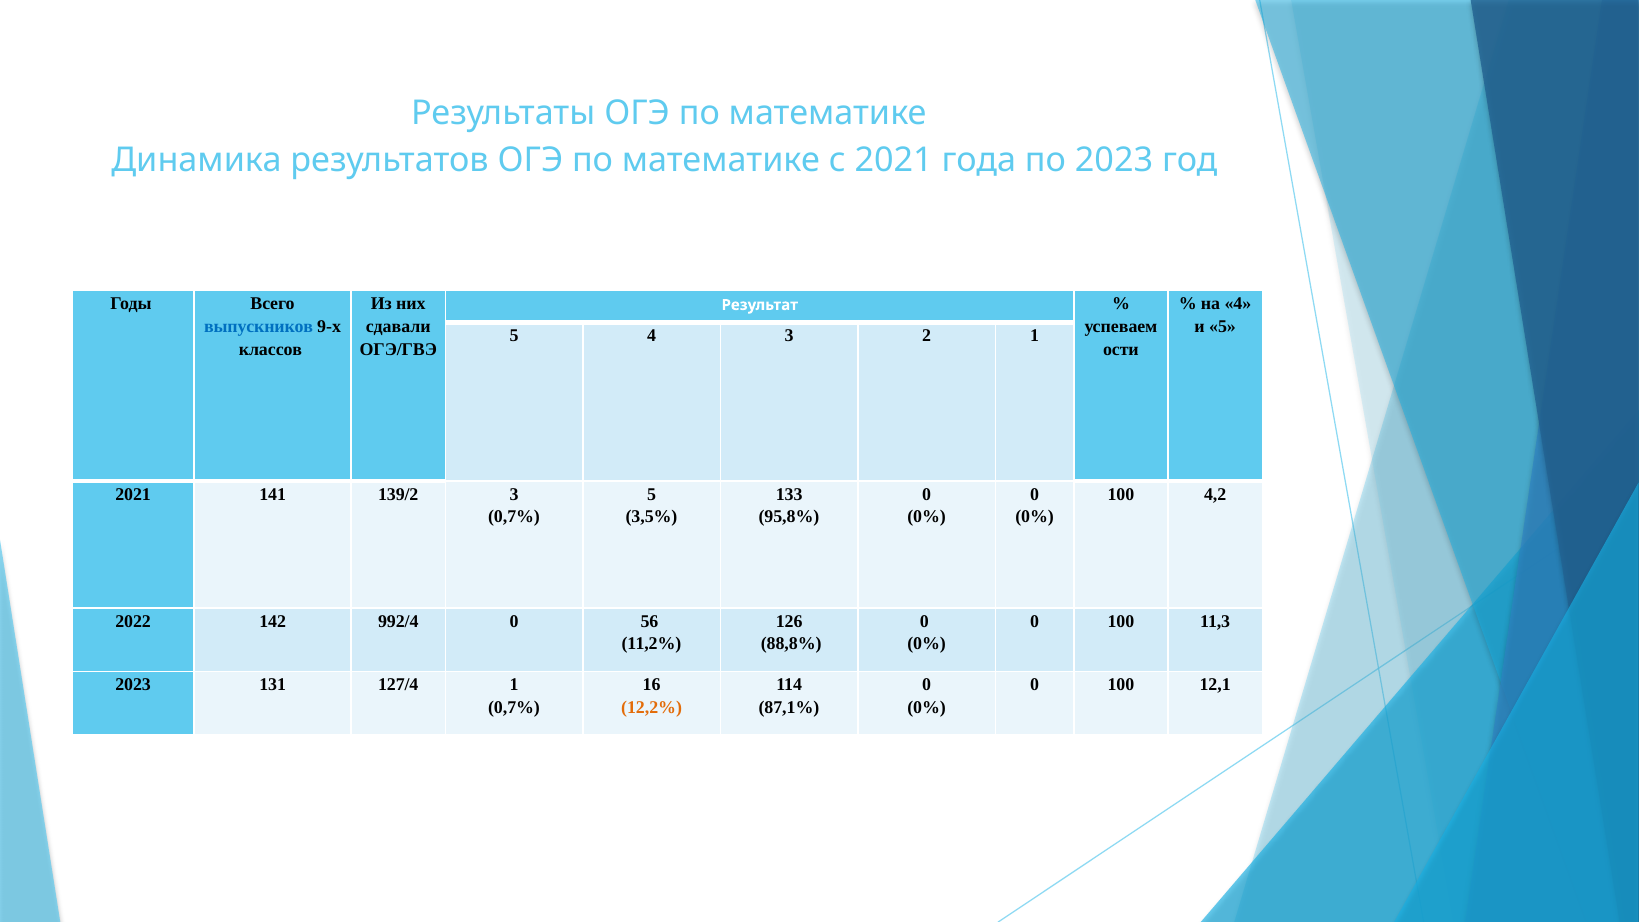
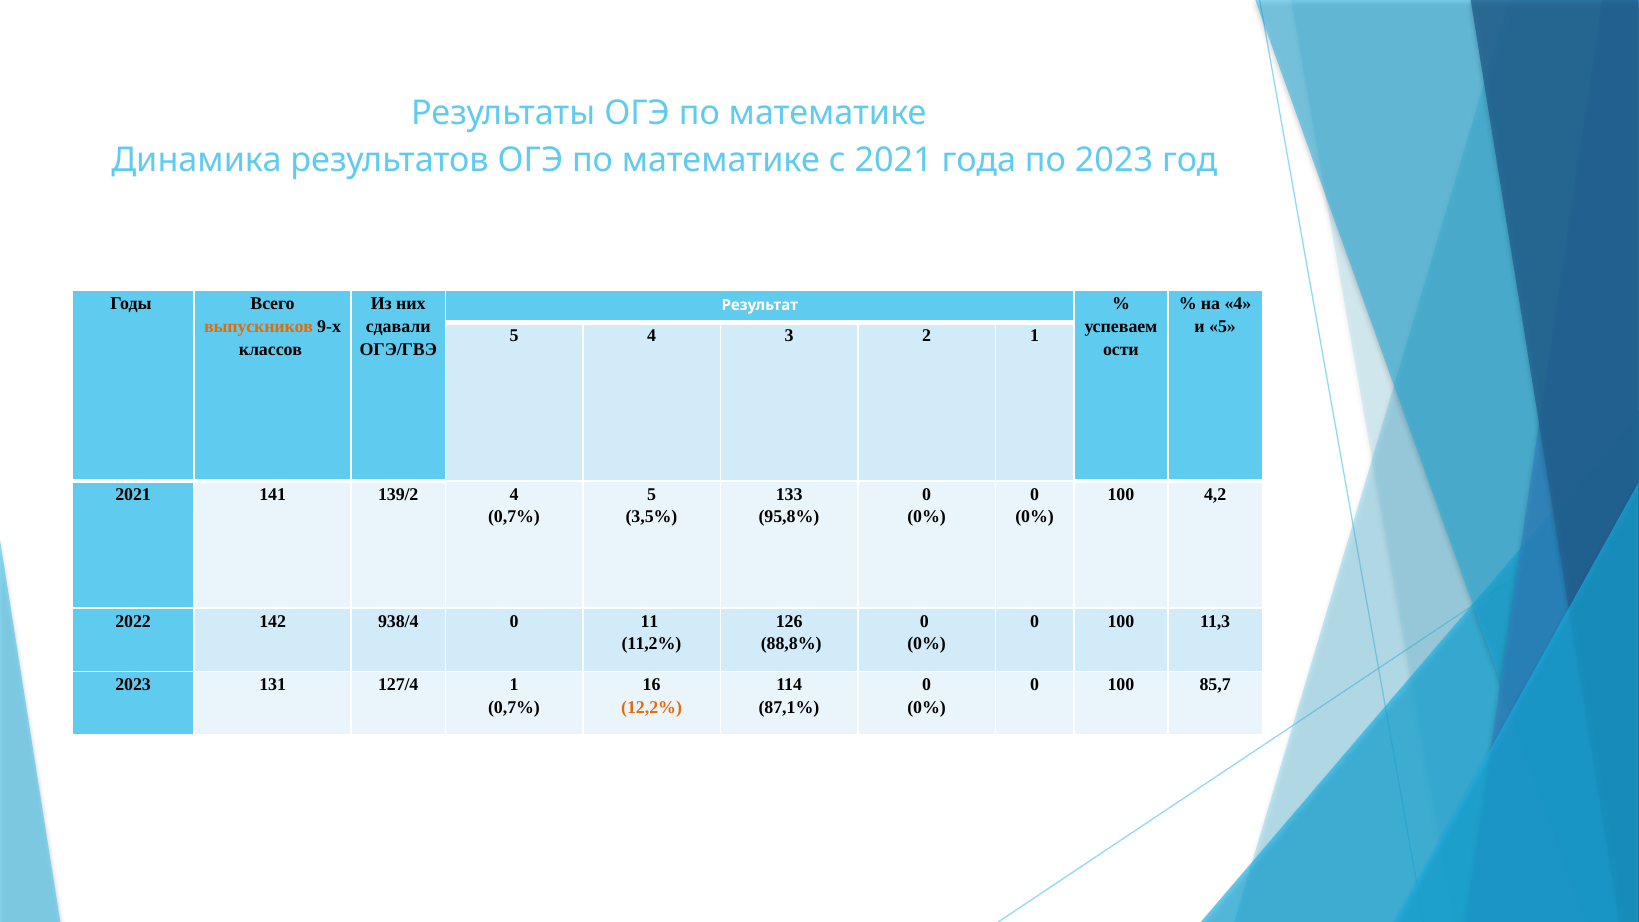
выпускников colour: blue -> orange (259, 326)
139/2 3: 3 -> 4 (514, 494)
992/4: 992/4 -> 938/4 (398, 621)
56: 56 -> 11 (649, 621)
12,1: 12,1 -> 85,7 (1215, 685)
